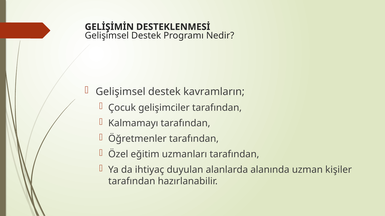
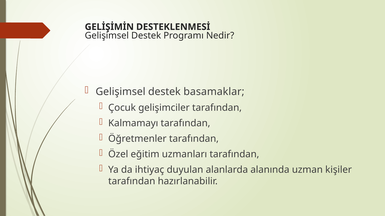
kavramların: kavramların -> basamaklar (214, 92)
